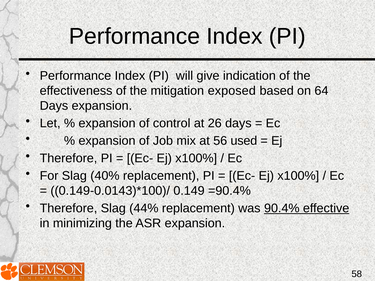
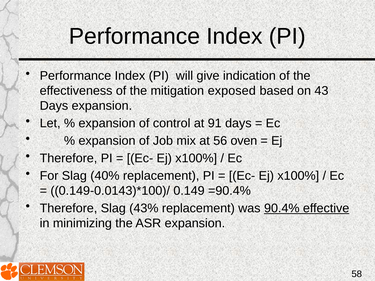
64: 64 -> 43 (321, 91)
26: 26 -> 91 (215, 123)
used: used -> oven (244, 141)
44%: 44% -> 43% (144, 208)
